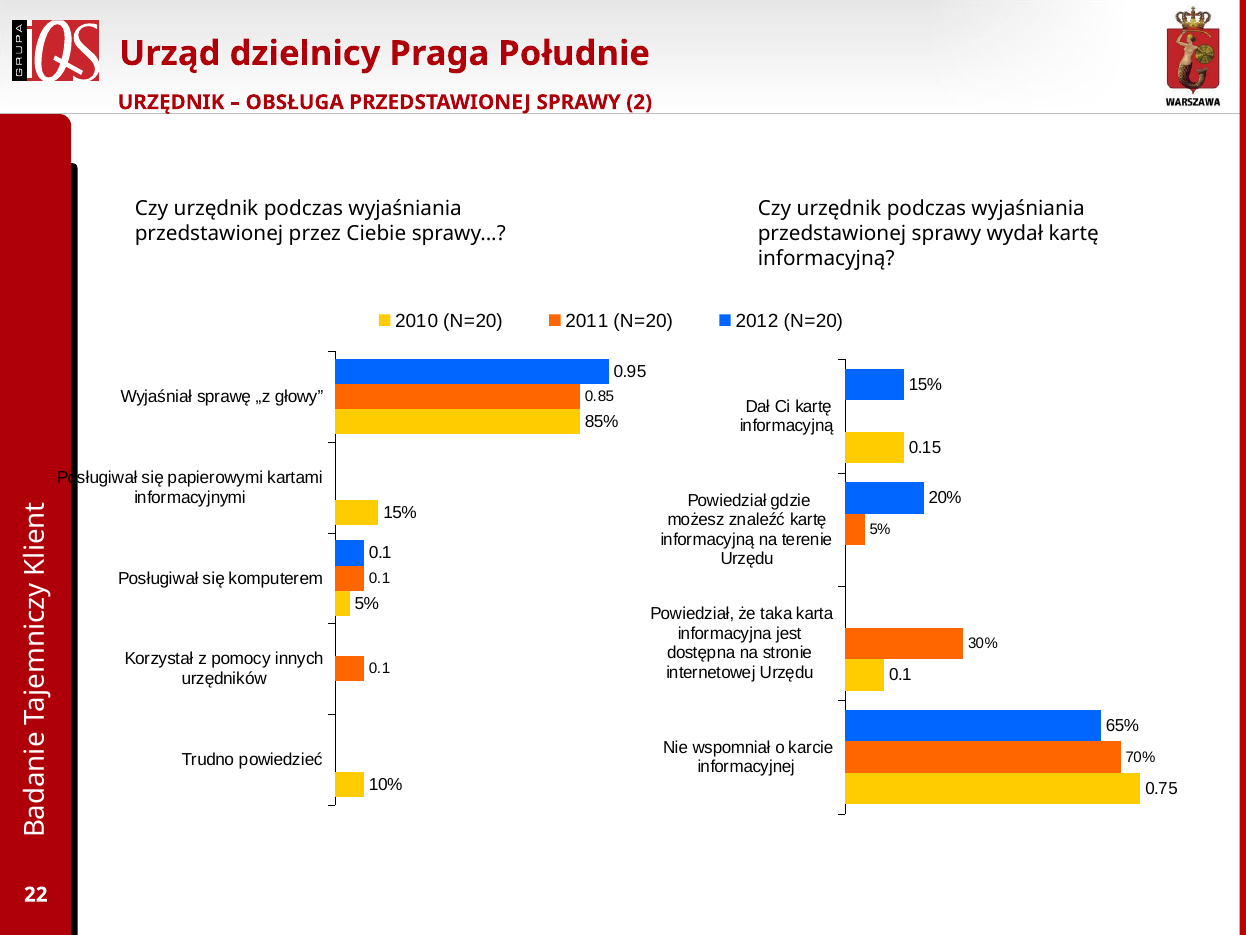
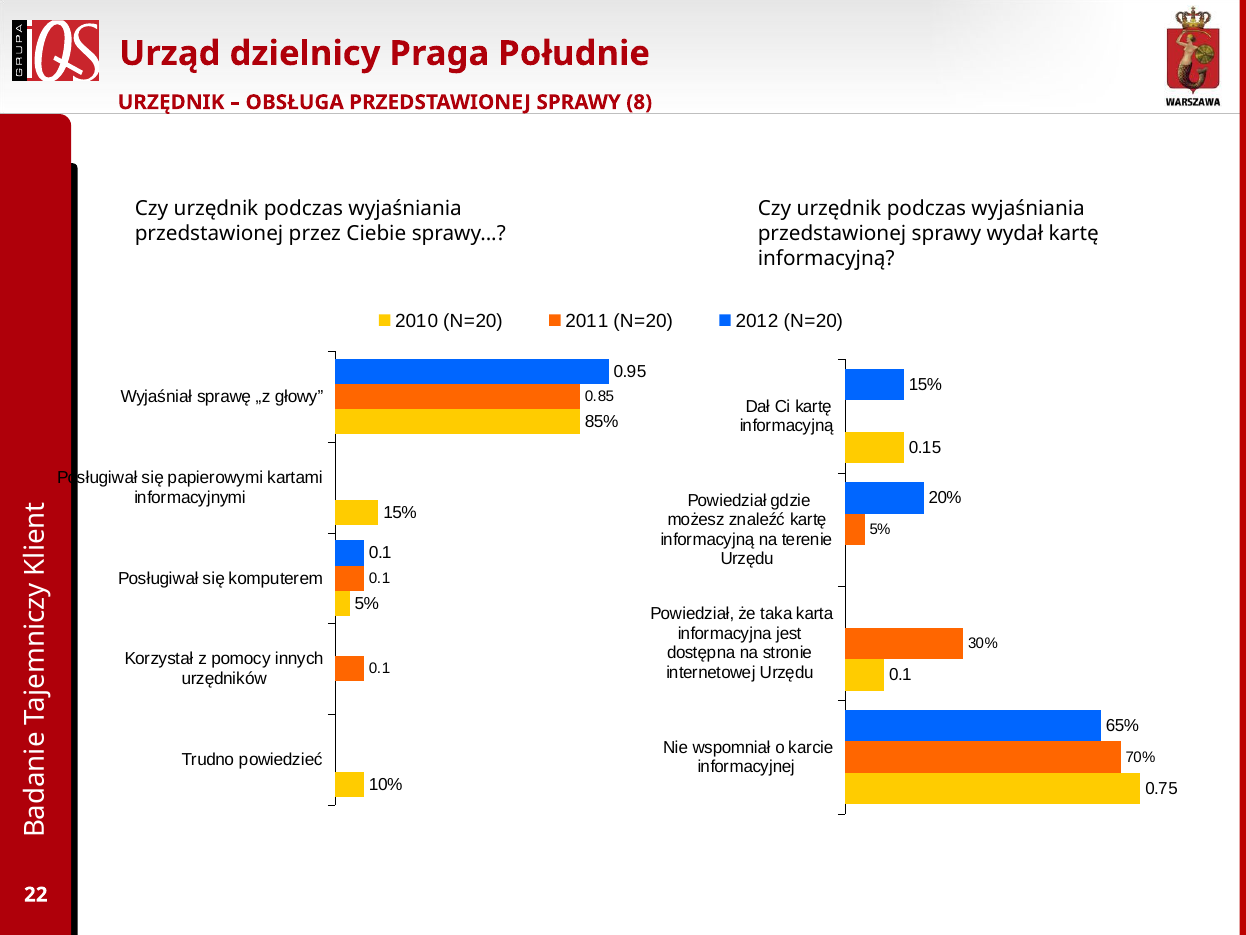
2: 2 -> 8 (639, 102)
